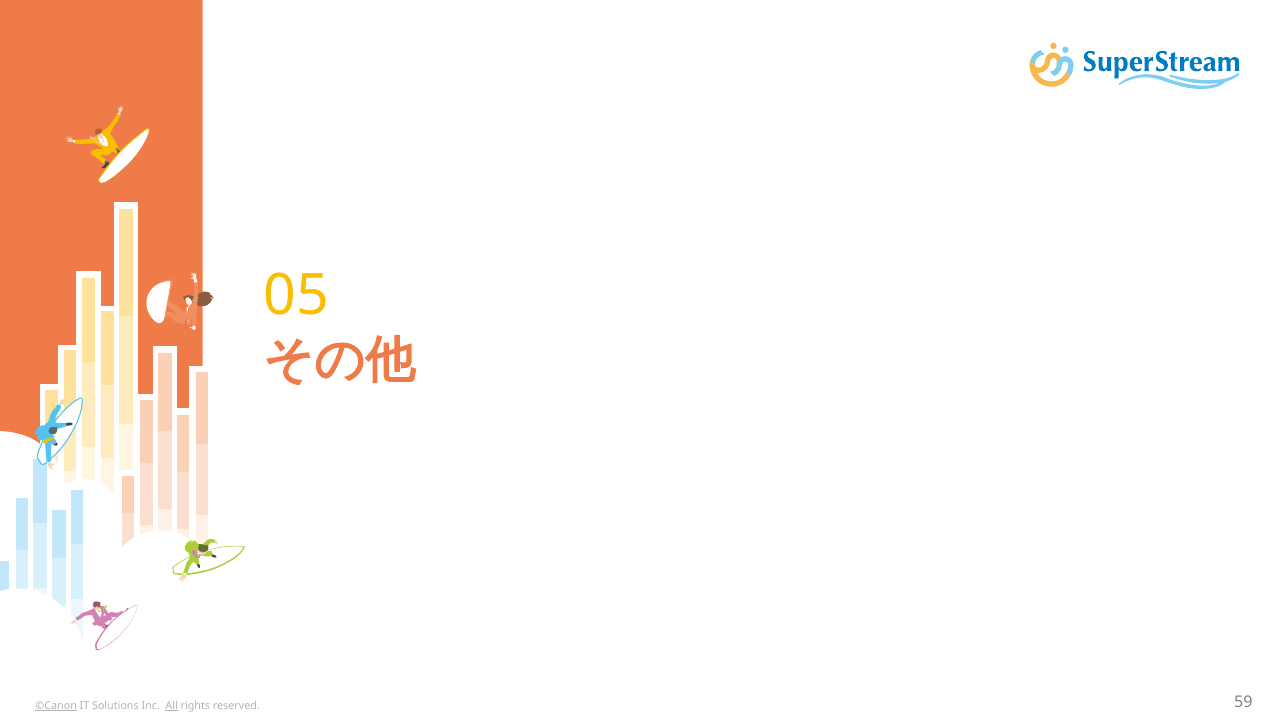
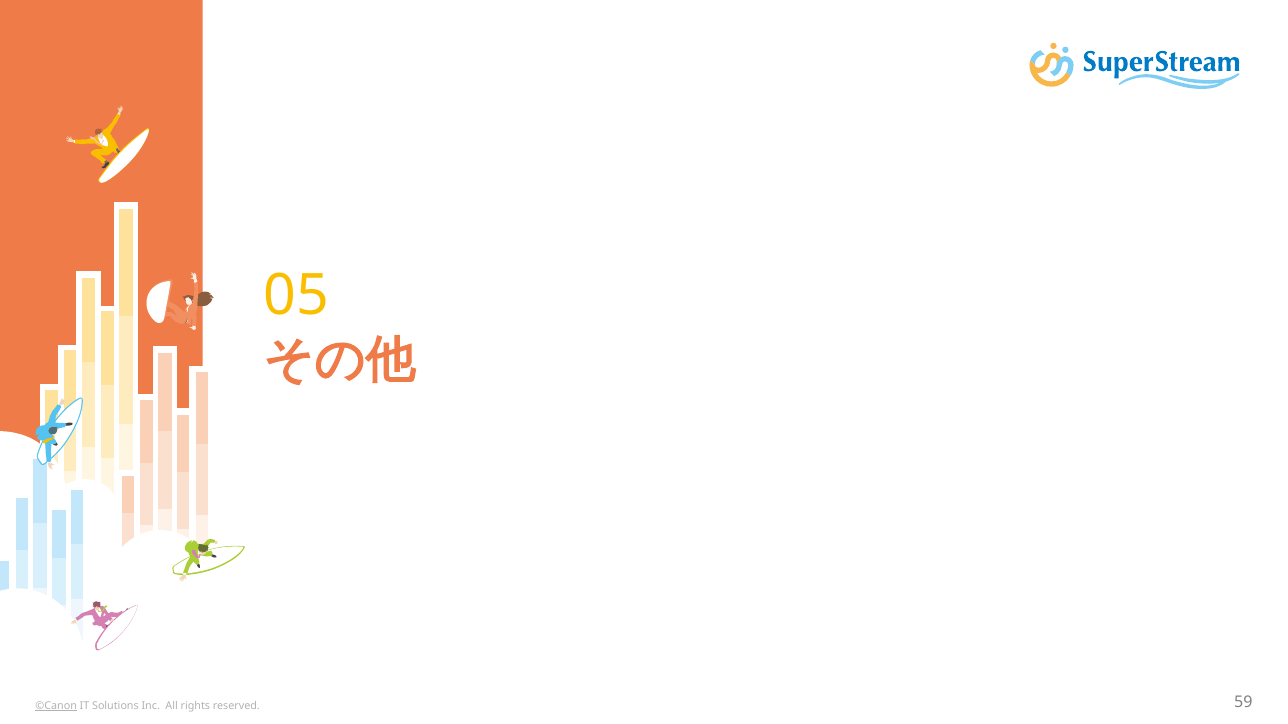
All underline: present -> none (172, 706)
